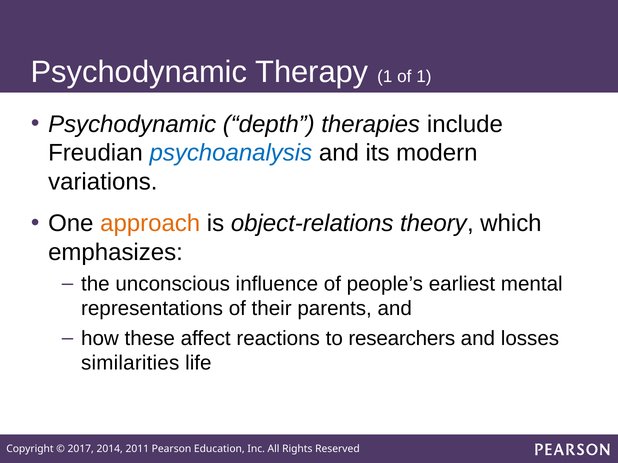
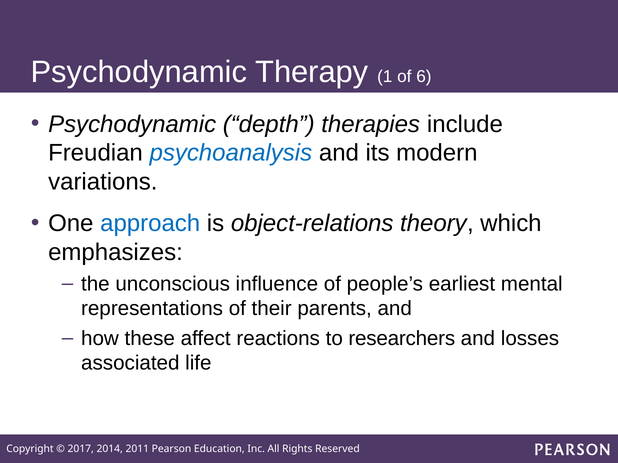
of 1: 1 -> 6 (424, 77)
approach colour: orange -> blue (150, 224)
similarities: similarities -> associated (130, 364)
